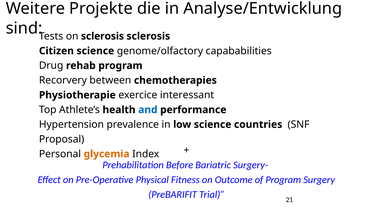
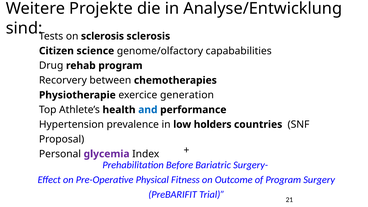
interessant: interessant -> generation (187, 95)
low science: science -> holders (213, 124)
glycemia colour: orange -> purple (107, 154)
